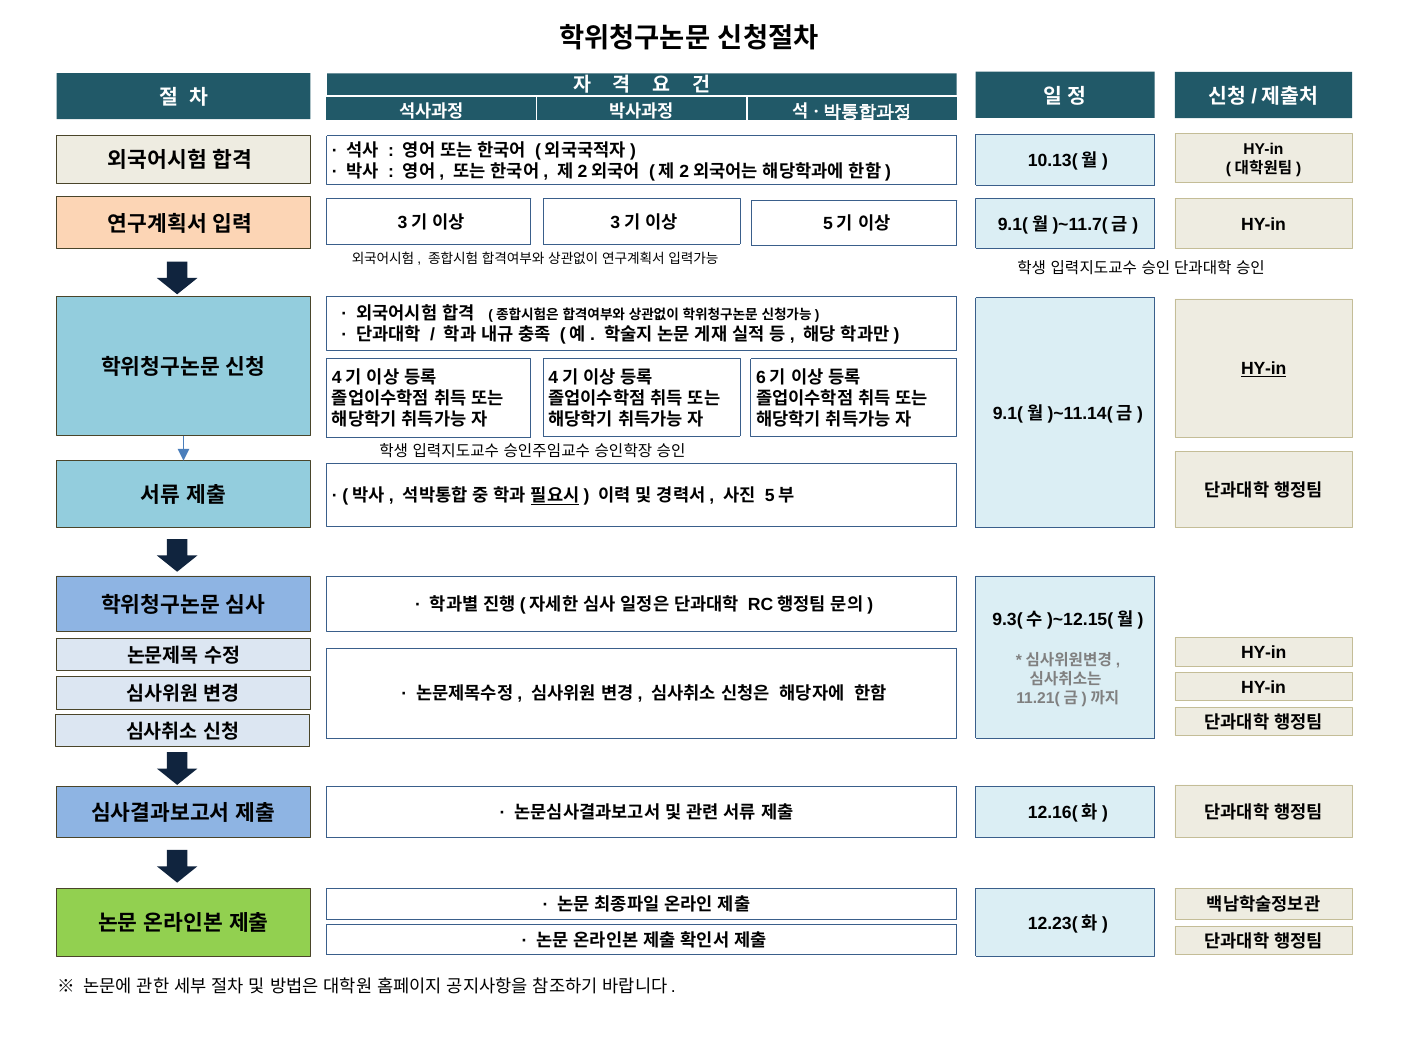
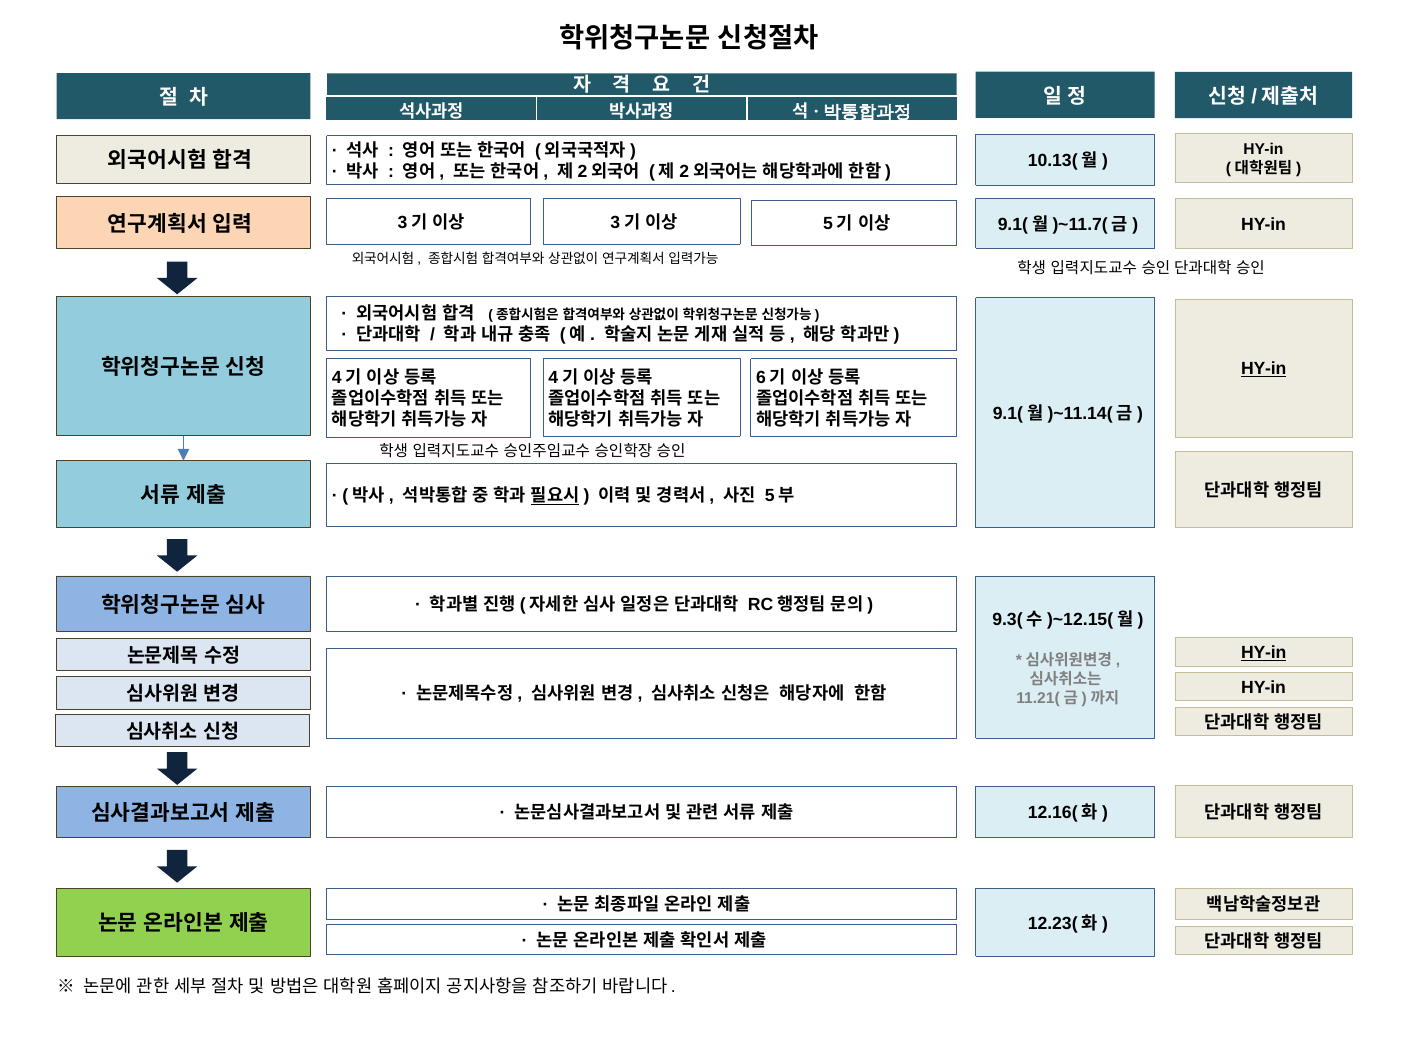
HY-in underline: none -> present (1264, 653)
